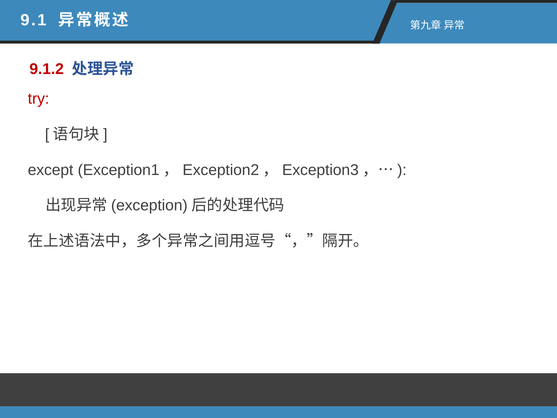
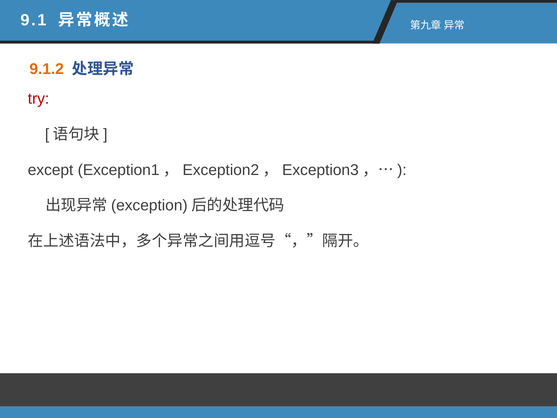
9.1.2 colour: red -> orange (47, 69)
